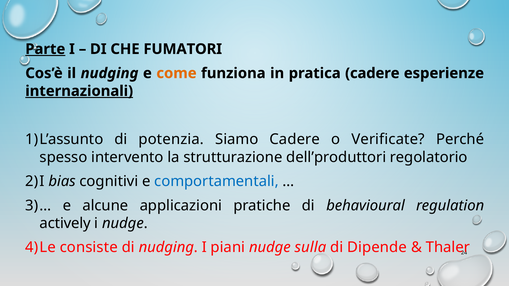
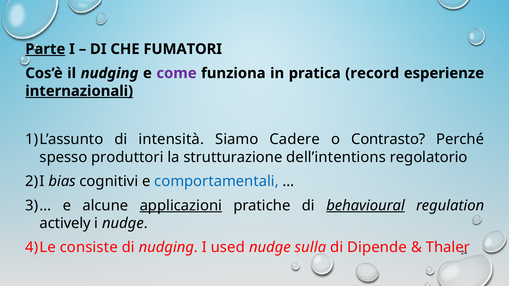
come colour: orange -> purple (176, 73)
pratica cadere: cadere -> record (372, 73)
potenzia: potenzia -> intensità (171, 139)
Verificate: Verificate -> Contrasto (388, 139)
intervento: intervento -> produttori (127, 157)
dell’produttori: dell’produttori -> dell’intentions (336, 157)
applicazioni underline: none -> present (181, 206)
behavioural underline: none -> present (366, 206)
piani: piani -> used (228, 248)
